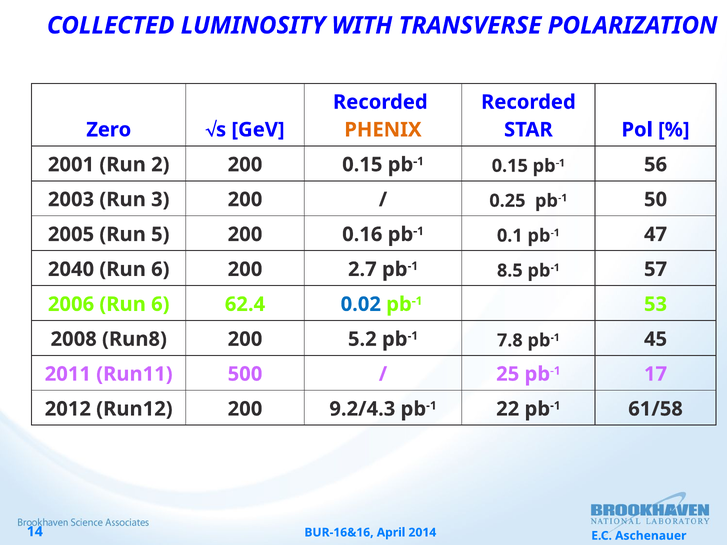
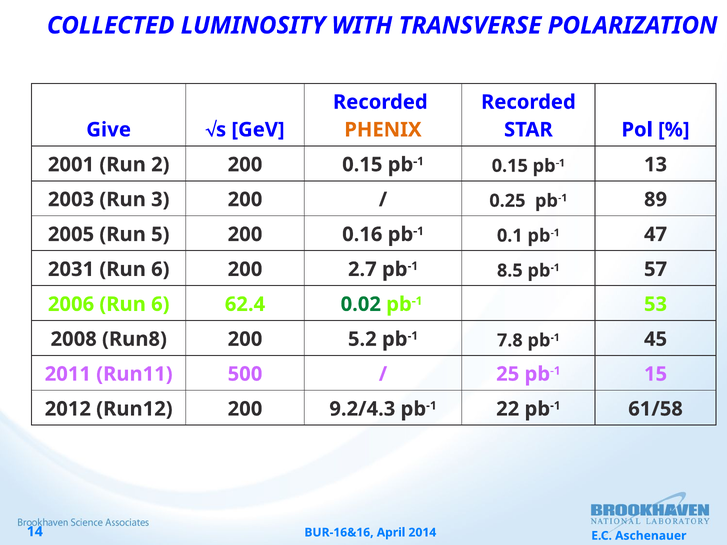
Zero: Zero -> Give (109, 130)
56: 56 -> 13 (656, 165)
50: 50 -> 89 (656, 200)
2040: 2040 -> 2031 (71, 269)
0.02 colour: blue -> green (361, 304)
17: 17 -> 15 (656, 374)
